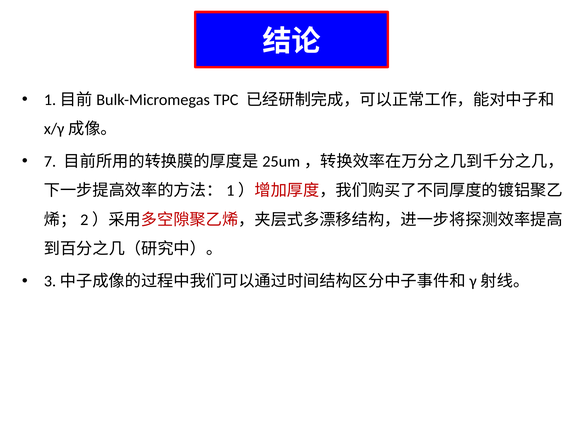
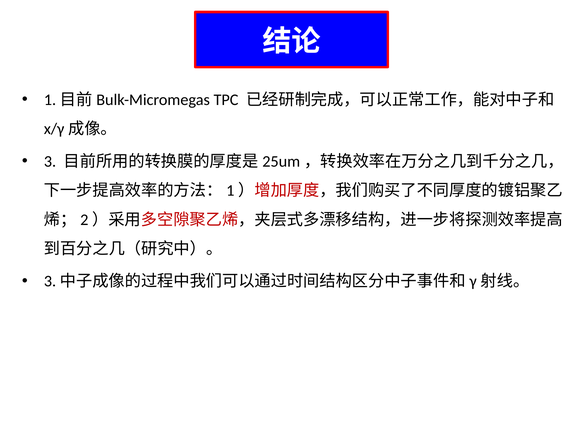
7: 7 -> 3 (50, 161)
